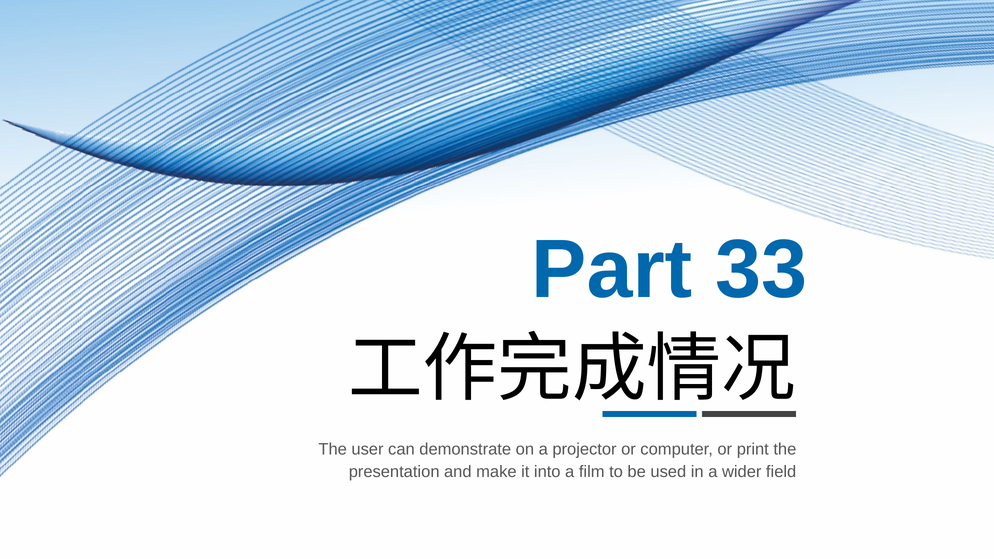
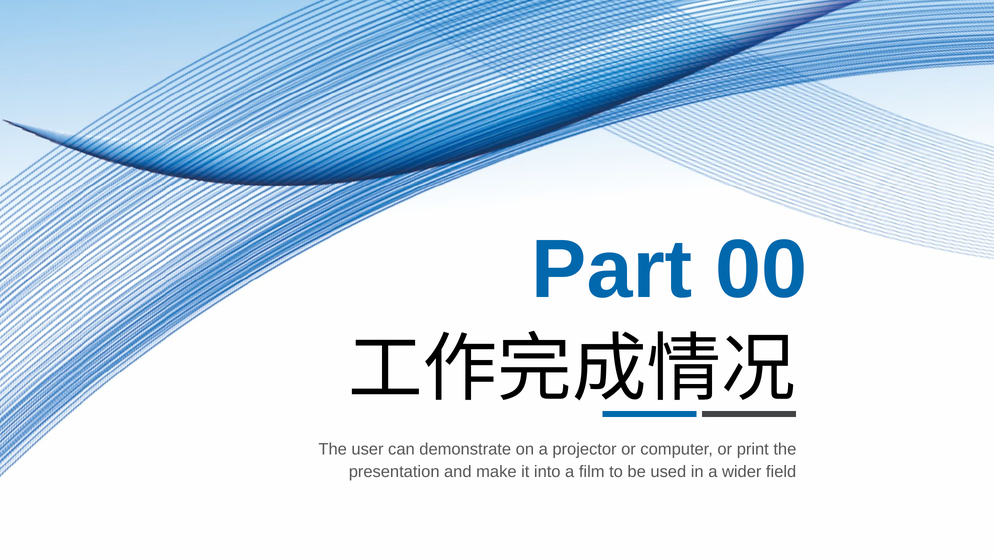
33: 33 -> 00 (761, 270)
